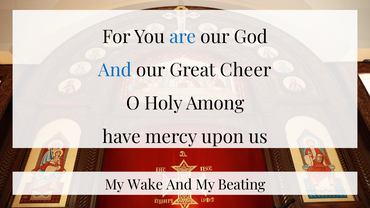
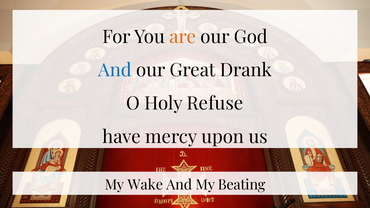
are colour: blue -> orange (183, 37)
Cheer: Cheer -> Drank (246, 70)
Among: Among -> Refuse (215, 104)
